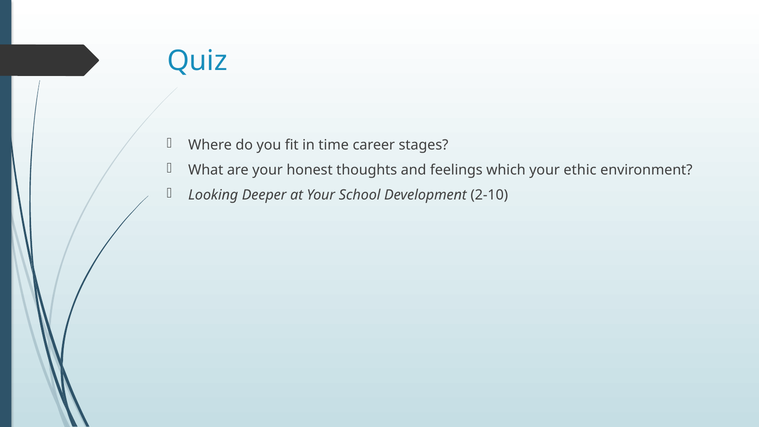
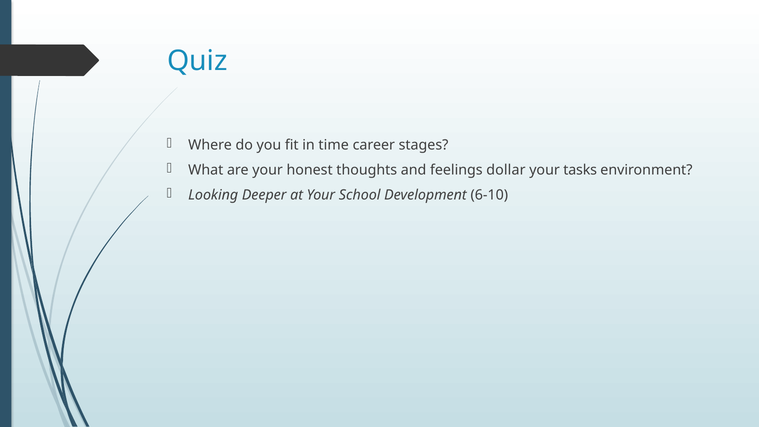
which: which -> dollar (506, 170)
ethic: ethic -> tasks (580, 170)
2-10: 2-10 -> 6-10 (489, 195)
